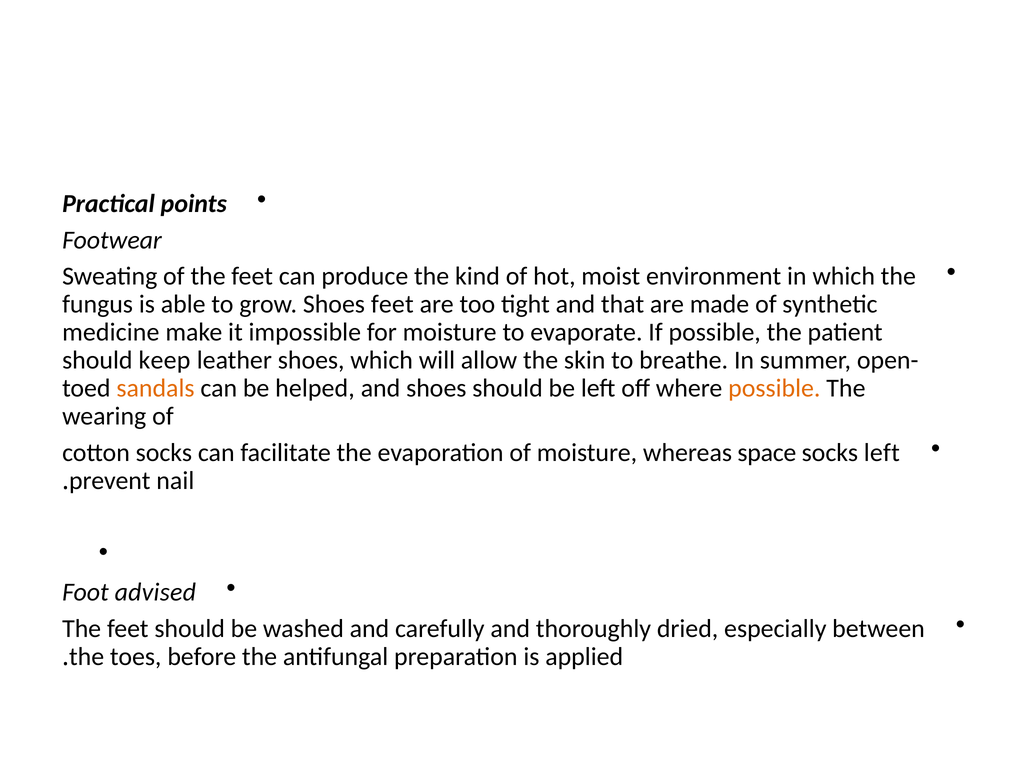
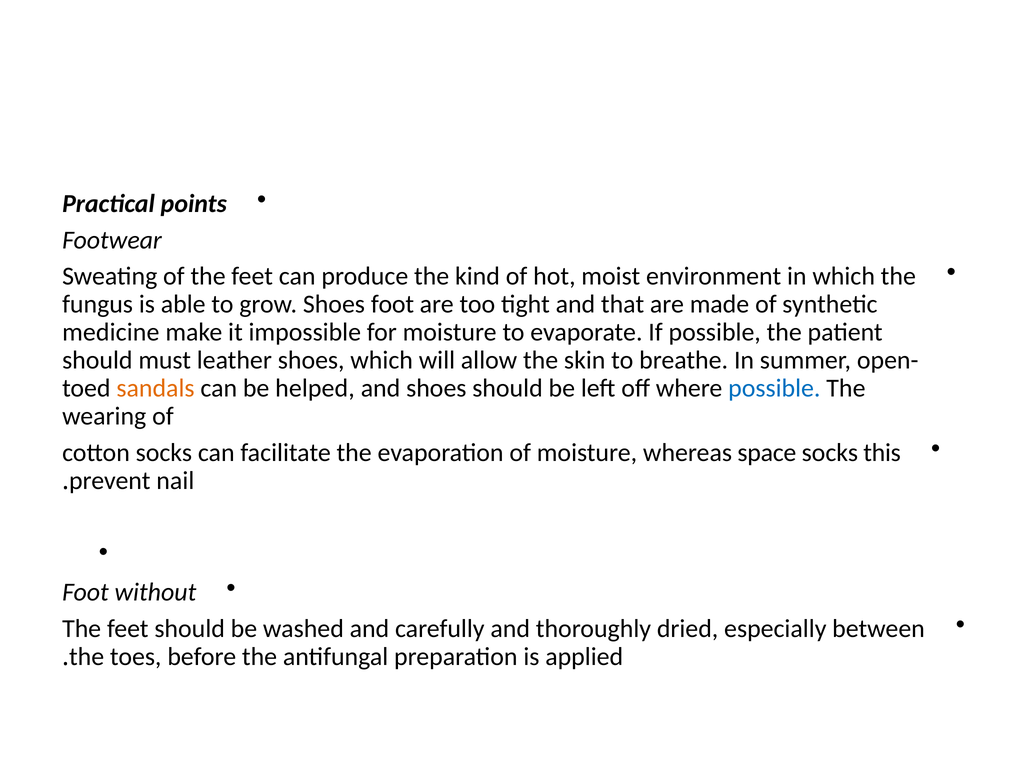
Shoes feet: feet -> foot (392, 304)
keep: keep -> must (165, 360)
possible colour: orange -> blue (774, 388)
socks left: left -> this (882, 453)
advised: advised -> without (155, 592)
